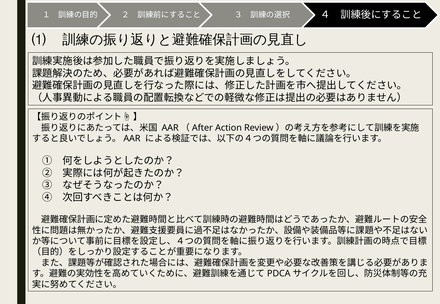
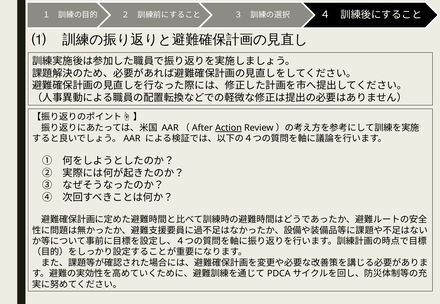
Action underline: none -> present (229, 128)
